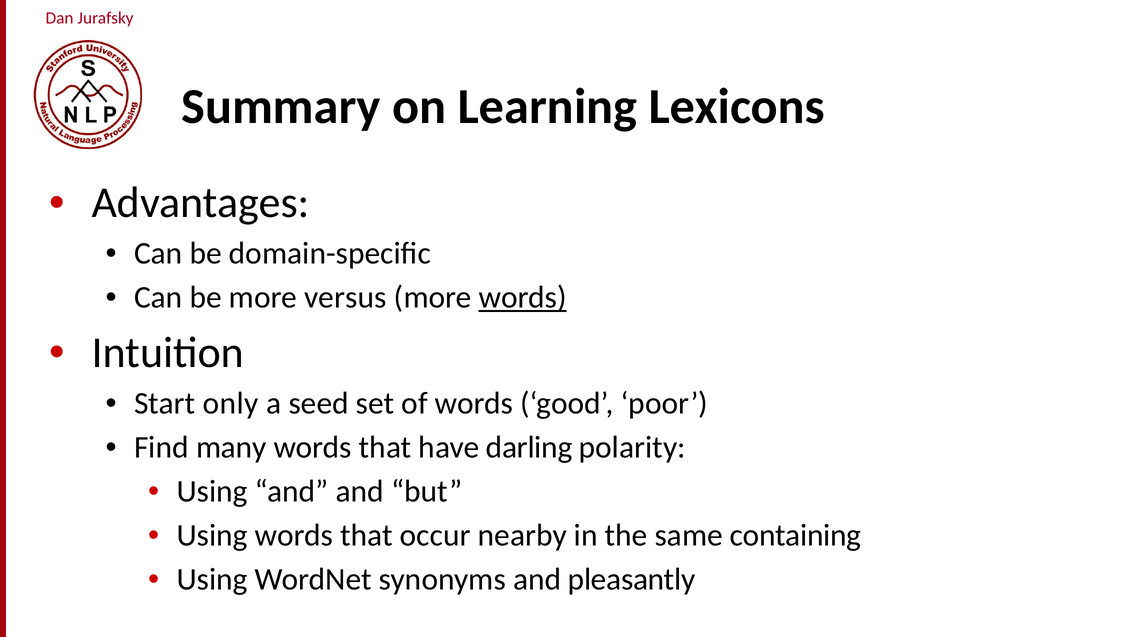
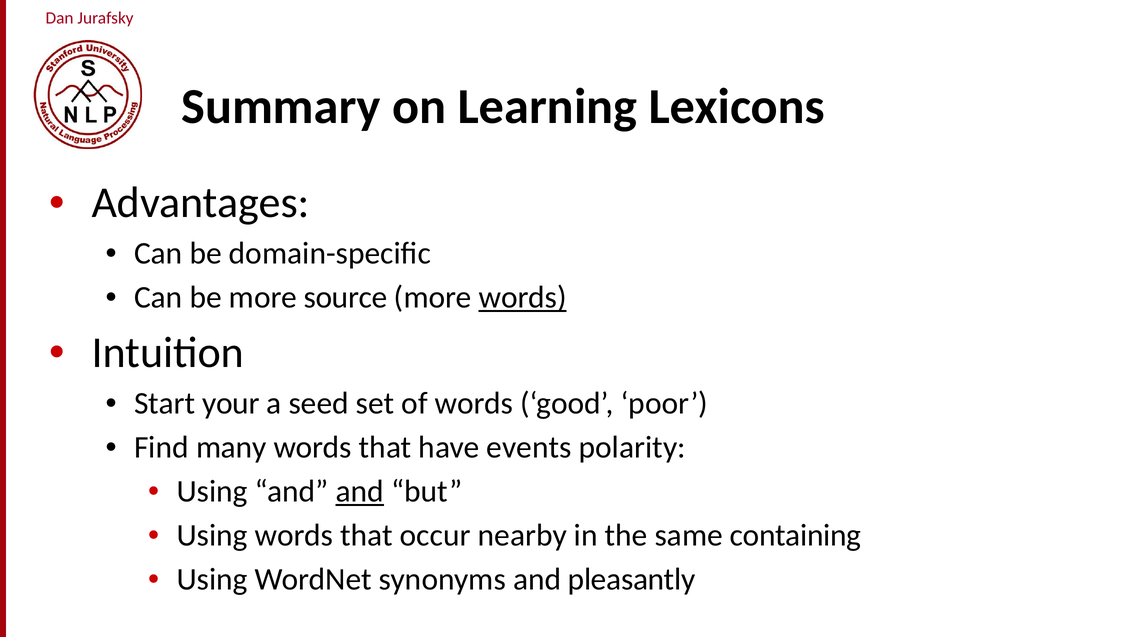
versus: versus -> source (346, 298)
only: only -> your (231, 403)
darling: darling -> events (529, 447)
and underline: none -> present (360, 492)
